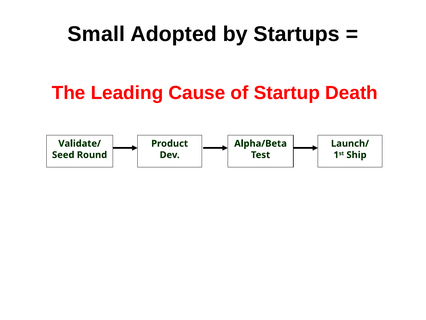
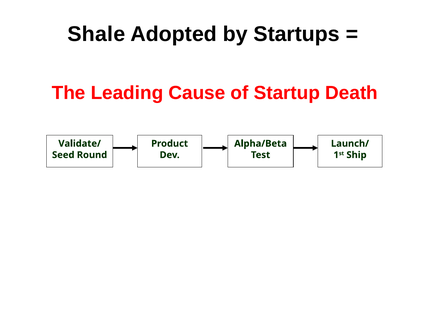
Small: Small -> Shale (96, 34)
